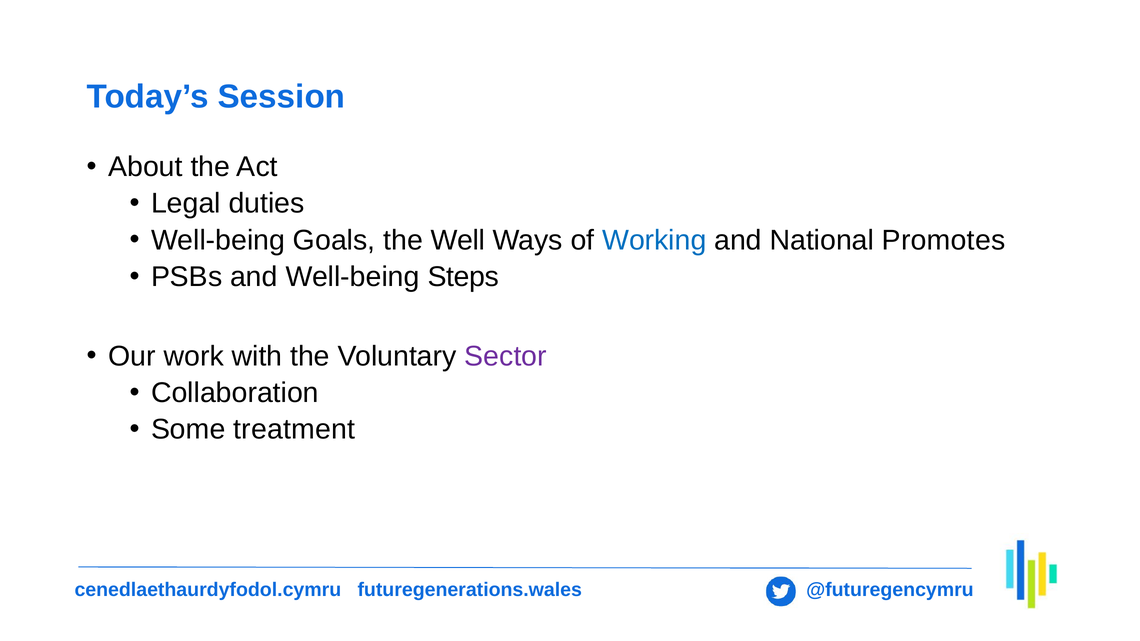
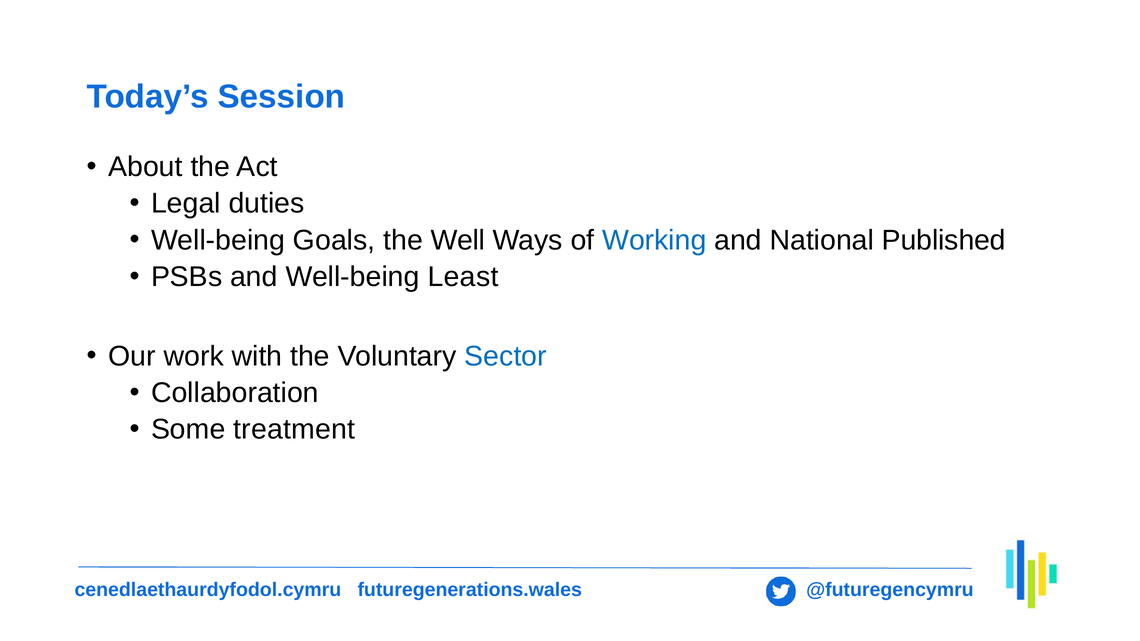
Promotes: Promotes -> Published (944, 240)
Steps: Steps -> Least (463, 277)
Sector colour: purple -> blue (506, 356)
